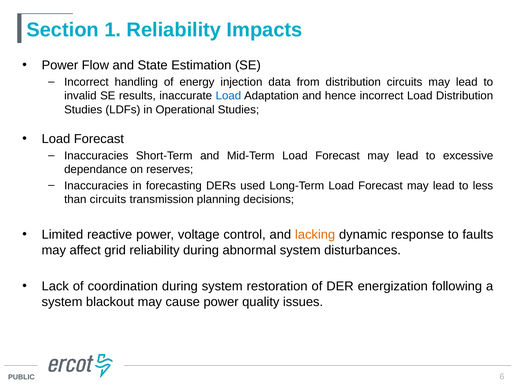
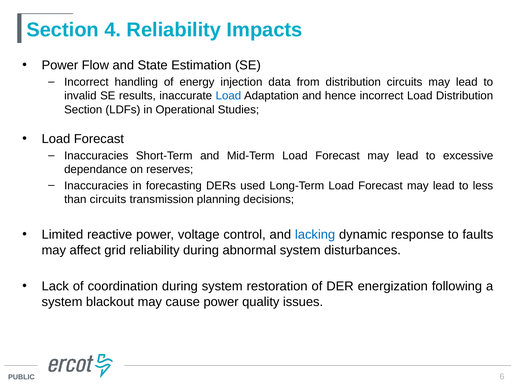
1: 1 -> 4 (113, 30)
Studies: Studies -> Section (83, 110)
lacking colour: orange -> blue (315, 235)
